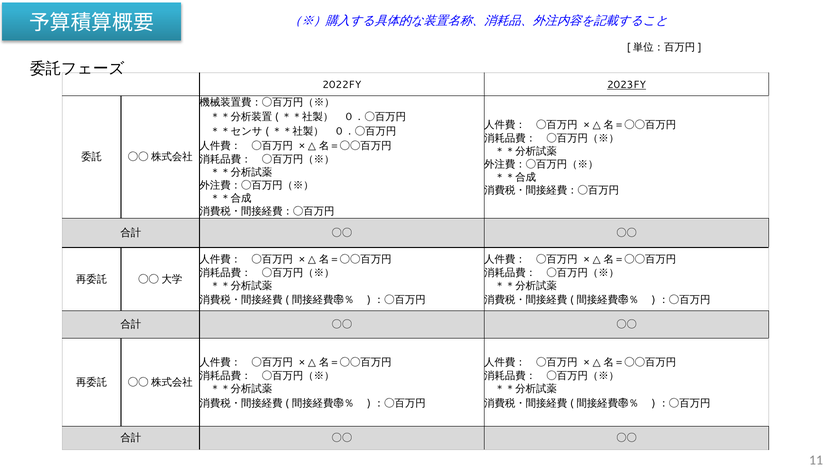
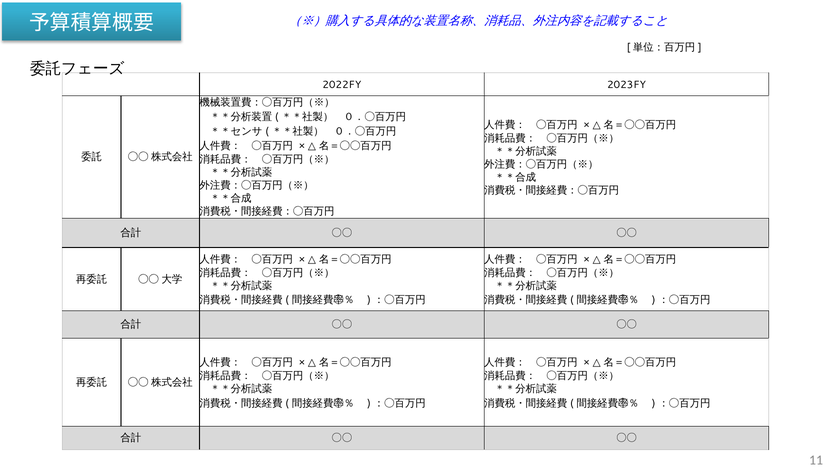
2023FY underline: present -> none (626, 85)
